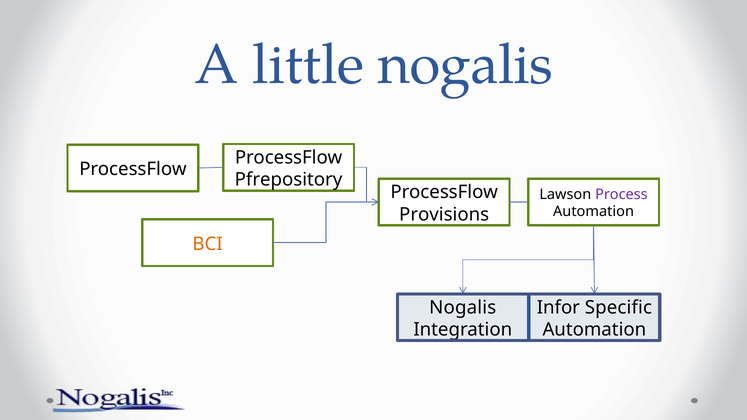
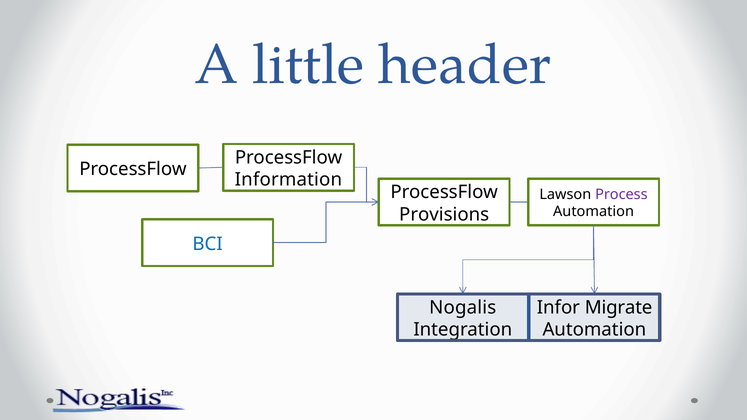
little nogalis: nogalis -> header (465, 65)
Pfrepository: Pfrepository -> Information (288, 180)
BCI colour: orange -> blue (208, 244)
Specific: Specific -> Migrate (619, 308)
